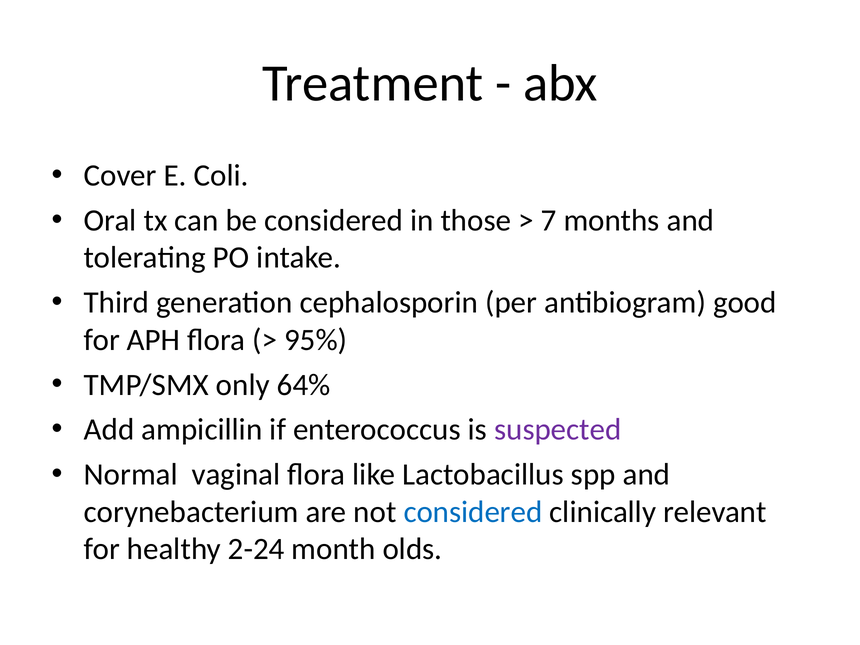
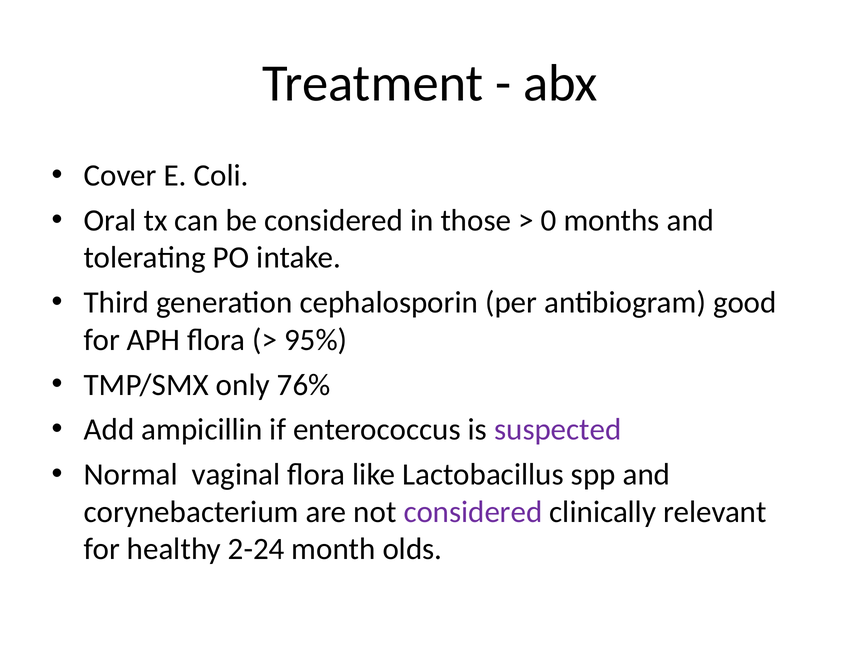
7: 7 -> 0 (549, 220)
64%: 64% -> 76% (304, 385)
considered colour: blue -> purple (473, 512)
